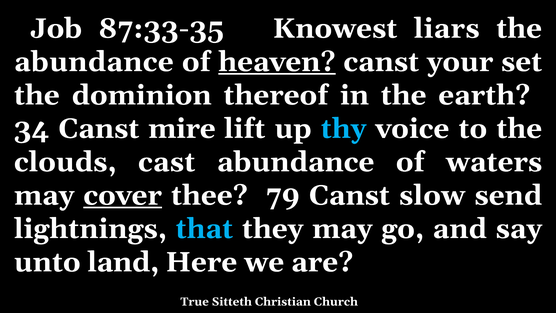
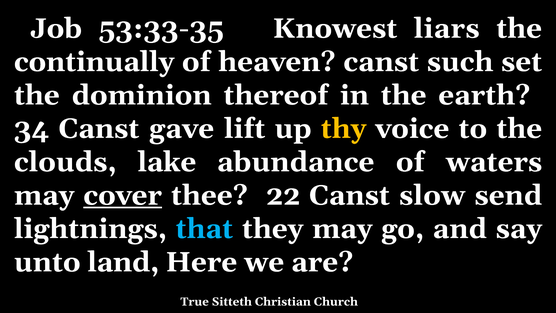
87:33-35: 87:33-35 -> 53:33-35 (161, 29)
abundance: abundance -> continually (94, 62)
heaven underline: present -> none (277, 62)
your: your -> such (460, 62)
mire: mire -> gave (182, 129)
thy colour: light blue -> yellow (344, 129)
cast: cast -> lake (167, 162)
79: 79 -> 22 (283, 195)
